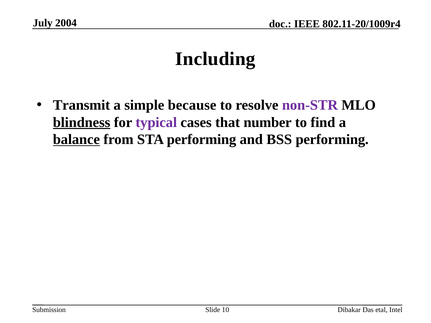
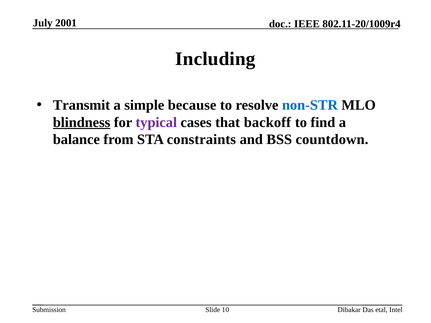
2004: 2004 -> 2001 (66, 23)
non-STR colour: purple -> blue (310, 105)
number: number -> backoff (267, 122)
balance underline: present -> none (76, 140)
STA performing: performing -> constraints (201, 140)
BSS performing: performing -> countdown (332, 140)
